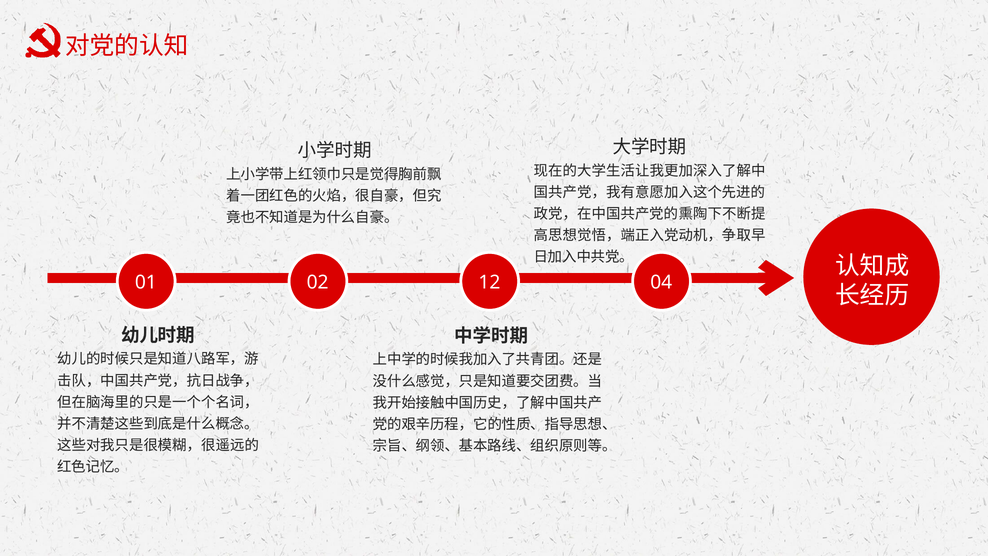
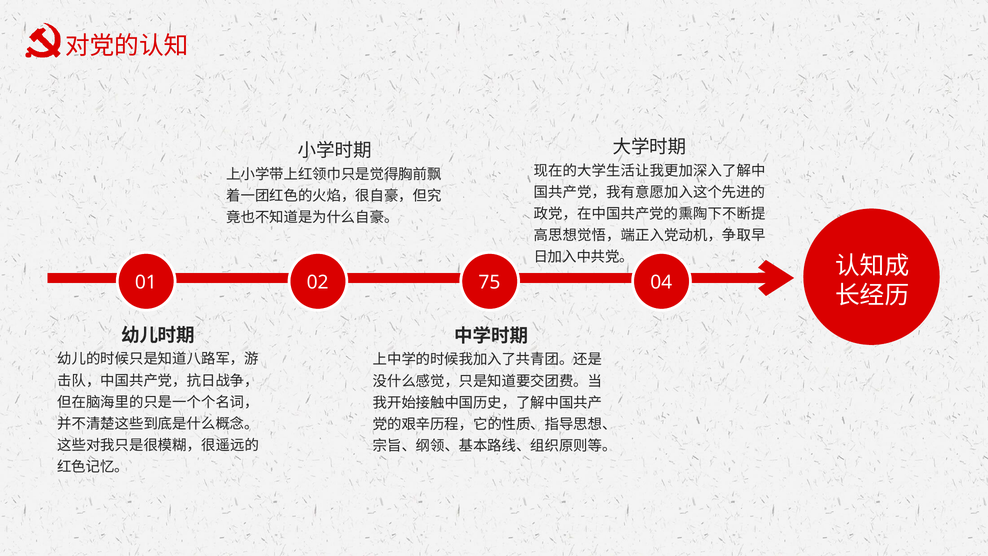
12: 12 -> 75 (489, 283)
